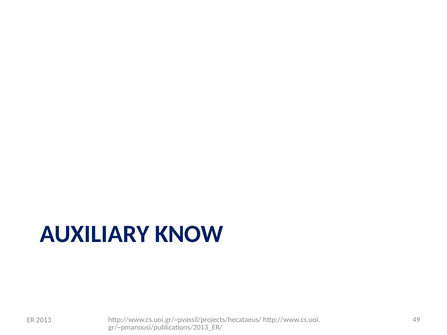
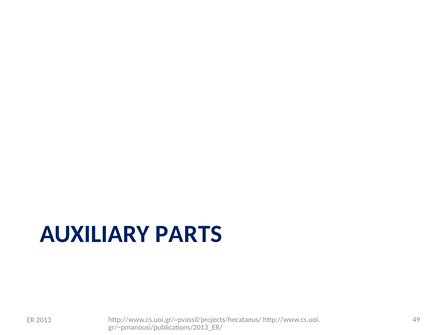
KNOW: KNOW -> PARTS (189, 234)
